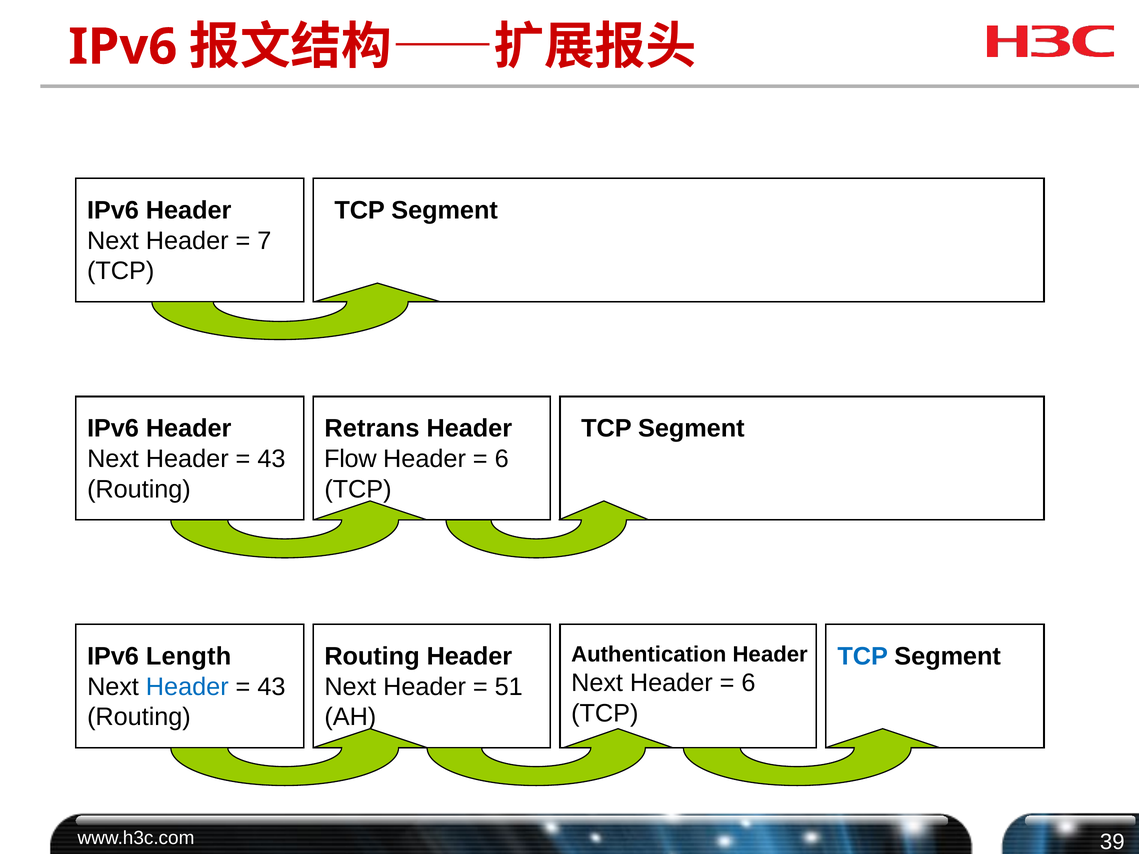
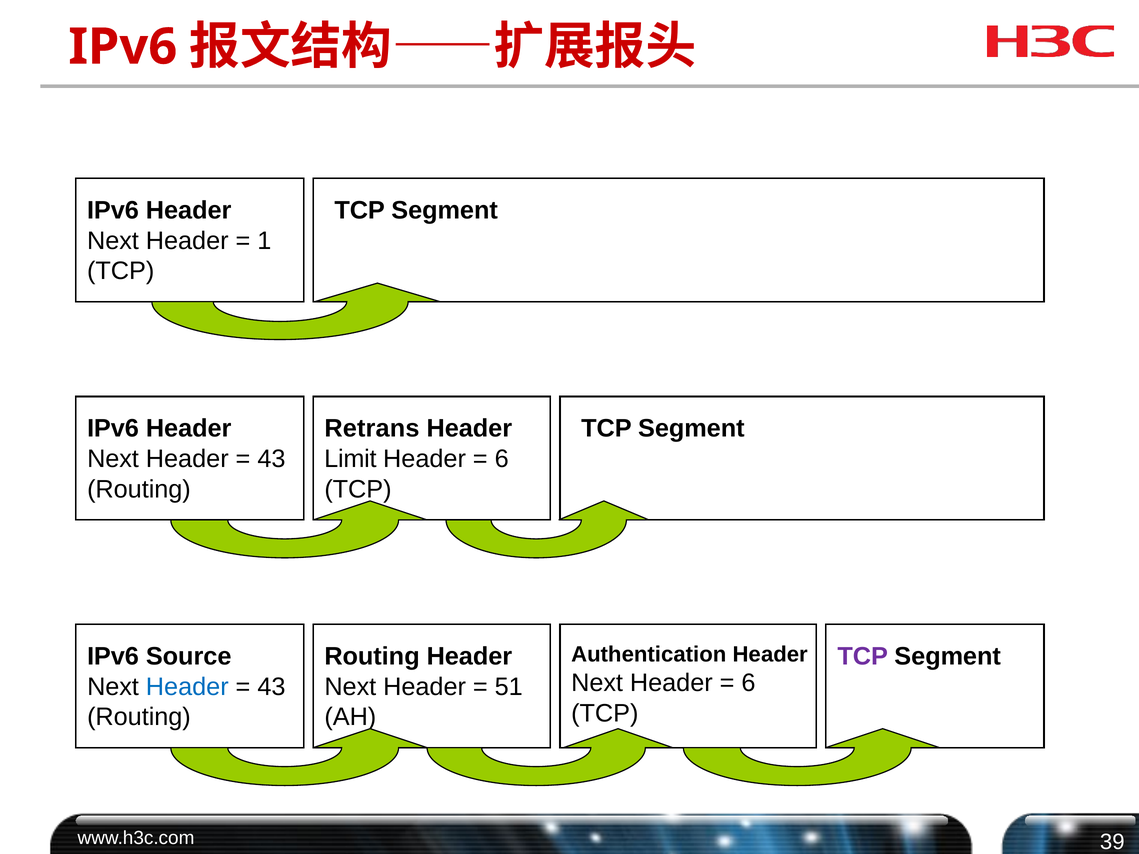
7: 7 -> 1 (264, 241)
Flow: Flow -> Limit (350, 459)
Length: Length -> Source (189, 657)
TCP colour: blue -> purple (863, 657)
